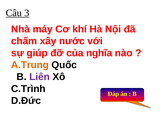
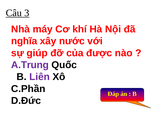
chấm: chấm -> nghĩa (24, 41)
nghĩa: nghĩa -> được (99, 53)
A.Trung colour: orange -> purple (30, 65)
C.Trình: C.Trình -> C.Phần (28, 89)
